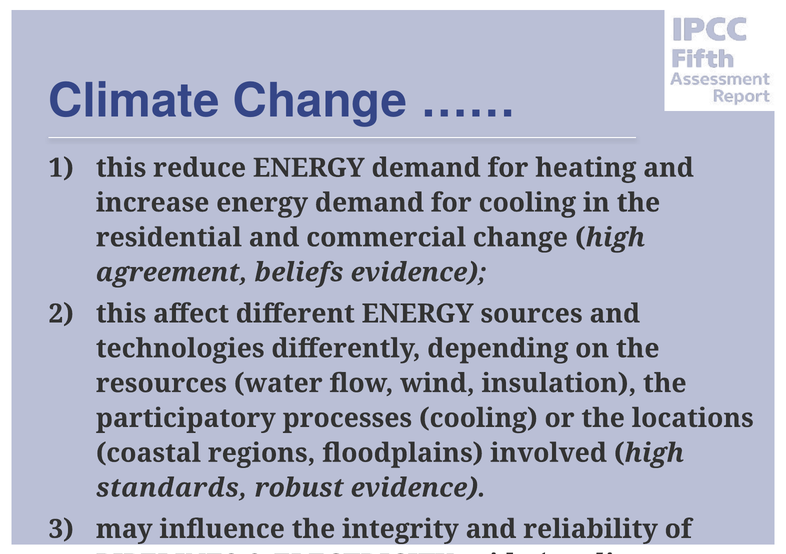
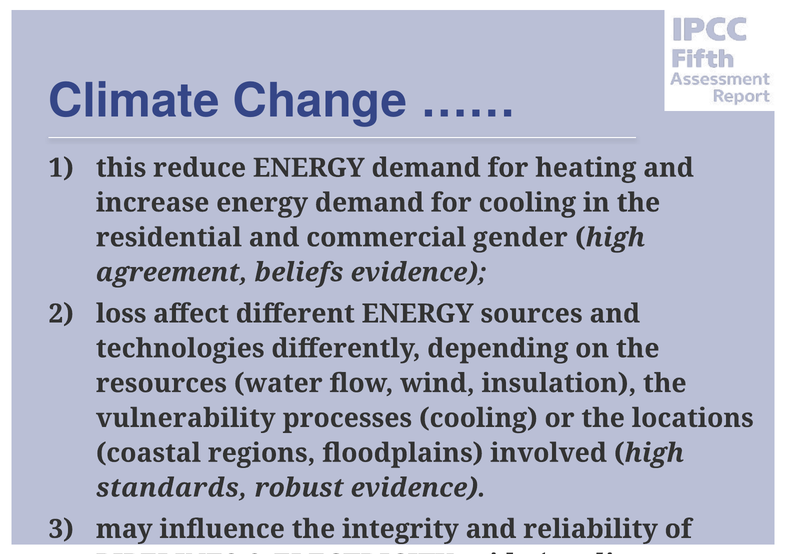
commercial change: change -> gender (520, 238)
this: this -> loss (121, 314)
participatory: participatory -> vulnerability (186, 418)
